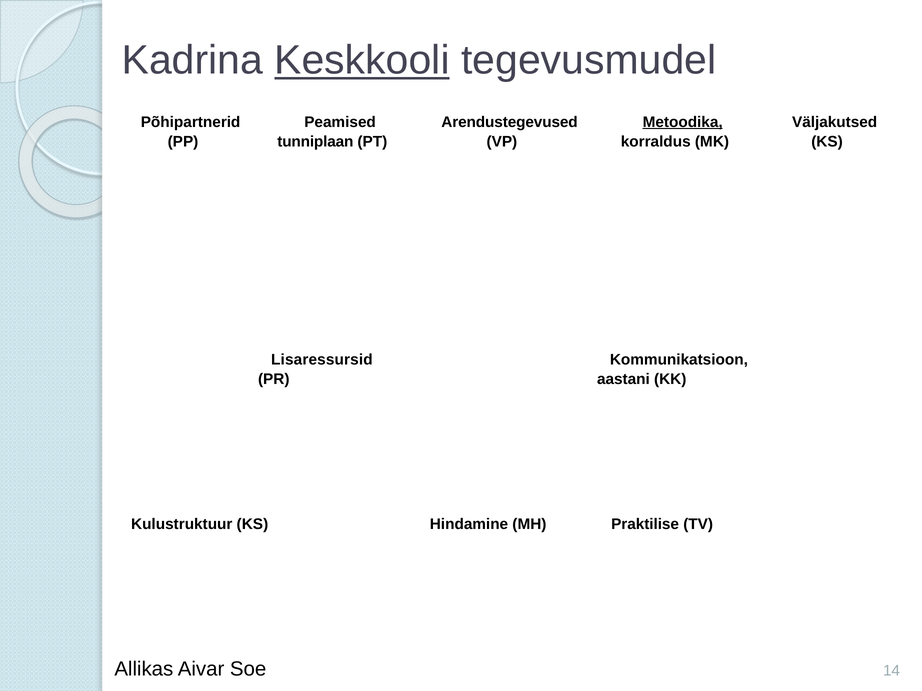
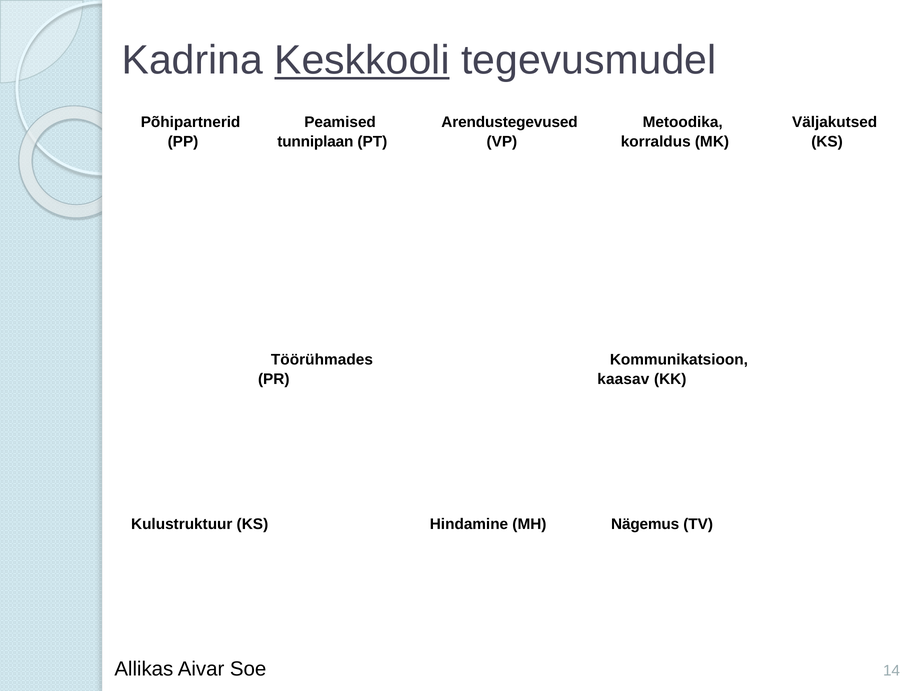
Metoodika underline: present -> none (683, 122)
Lisaressursid: Lisaressursid -> Töörühmades (322, 360)
aastani: aastani -> kaasav (623, 380)
Praktilise: Praktilise -> Nägemus (645, 525)
